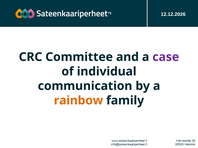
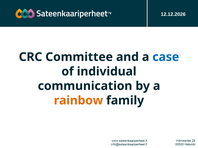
case colour: purple -> blue (166, 57)
